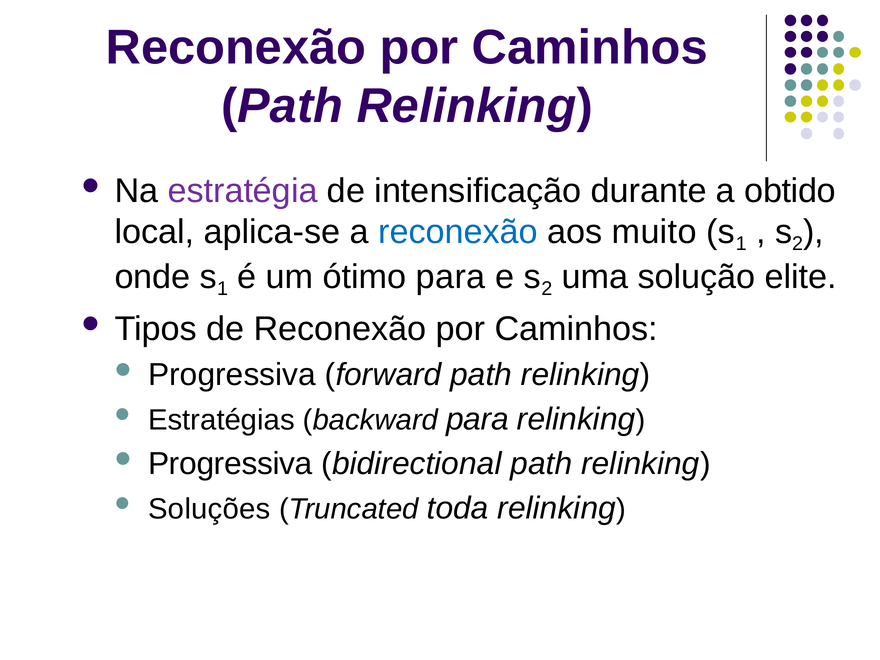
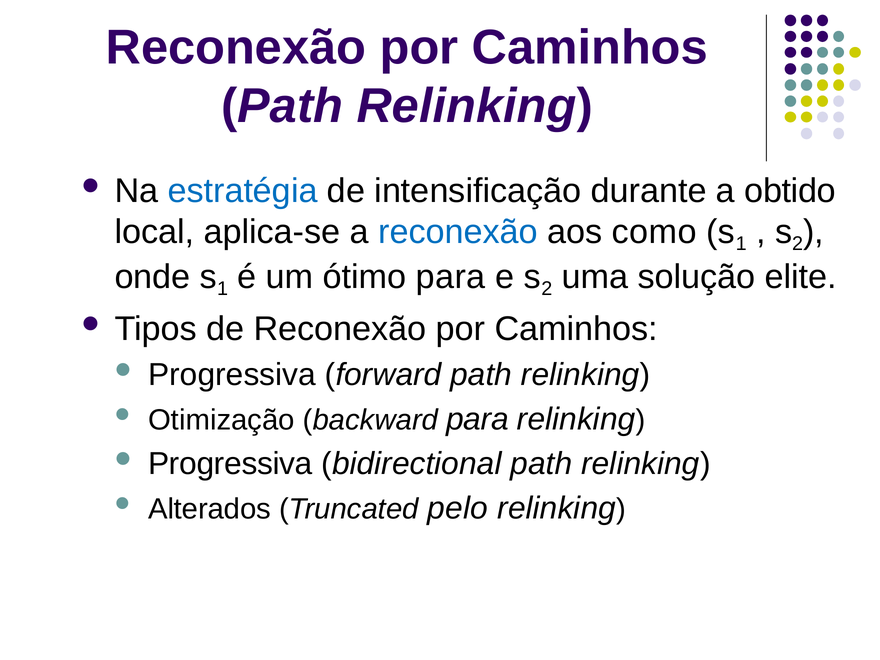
estratégia colour: purple -> blue (243, 191)
muito: muito -> como (654, 232)
Estratégias: Estratégias -> Otimização (221, 420)
Soluções: Soluções -> Alterados (210, 509)
toda: toda -> pelo (458, 508)
